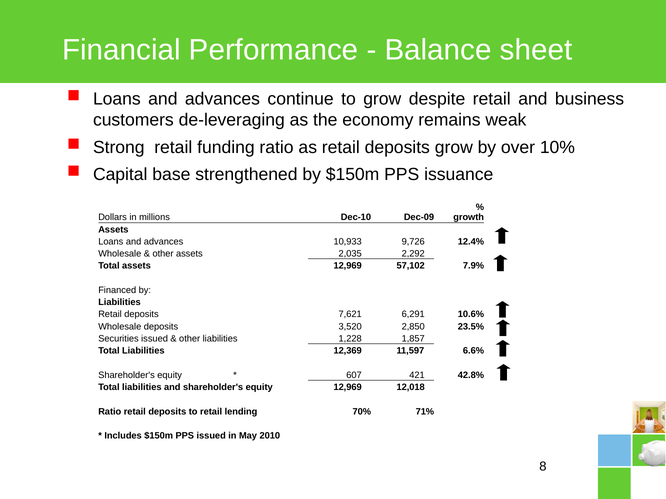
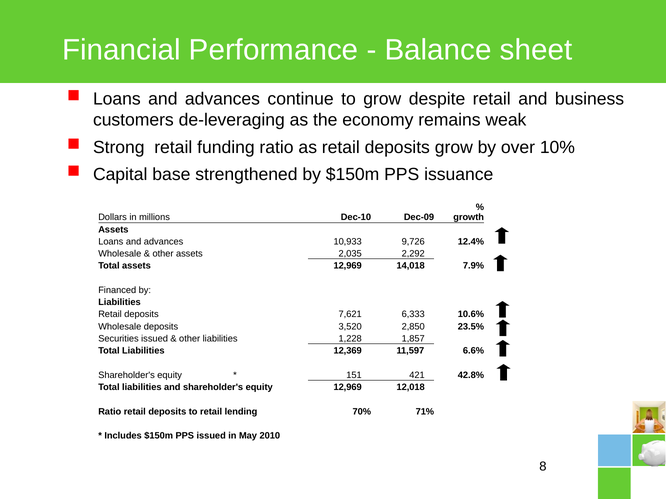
57,102: 57,102 -> 14,018 (411, 266)
6,291: 6,291 -> 6,333 (413, 315)
607: 607 -> 151 (354, 375)
